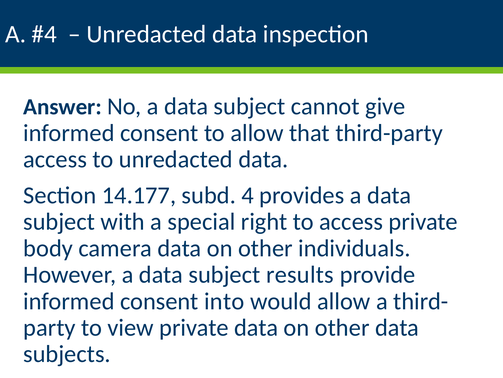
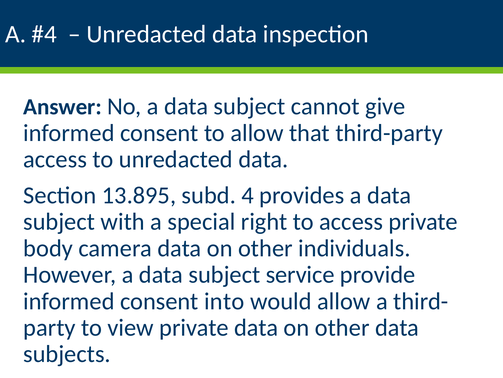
14.177: 14.177 -> 13.895 (139, 195)
results: results -> service (300, 274)
